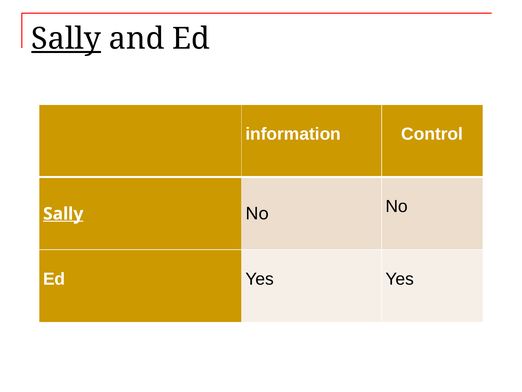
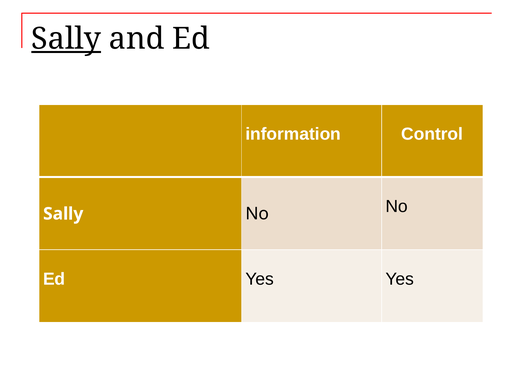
Sally underline: present -> none (63, 214)
